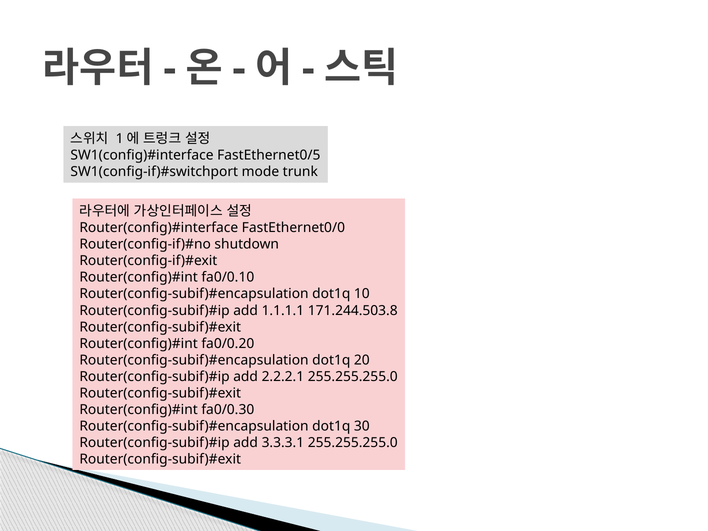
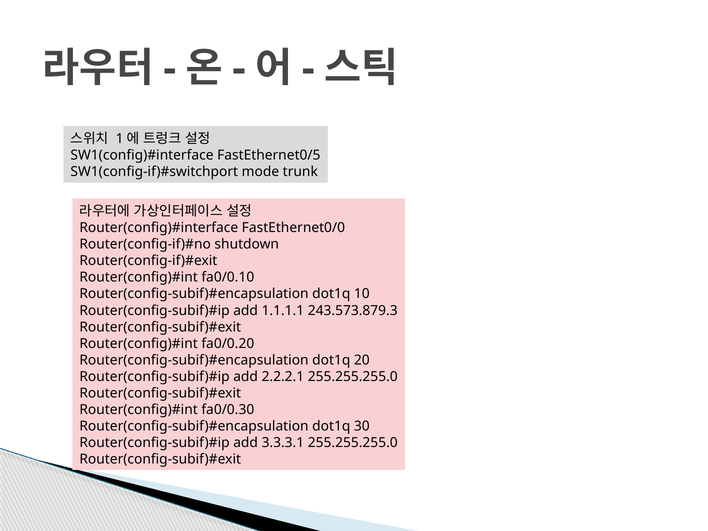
171.244.503.8: 171.244.503.8 -> 243.573.879.3 (353, 310)
